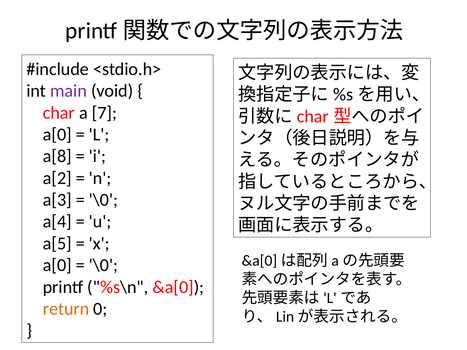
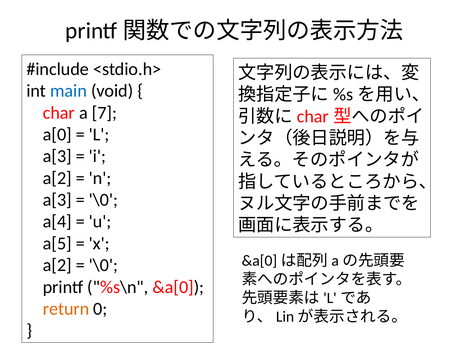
main colour: purple -> blue (69, 91)
a[8: a[8 -> a[3 (57, 156)
a[0: a[0 -> a[2 (57, 265)
